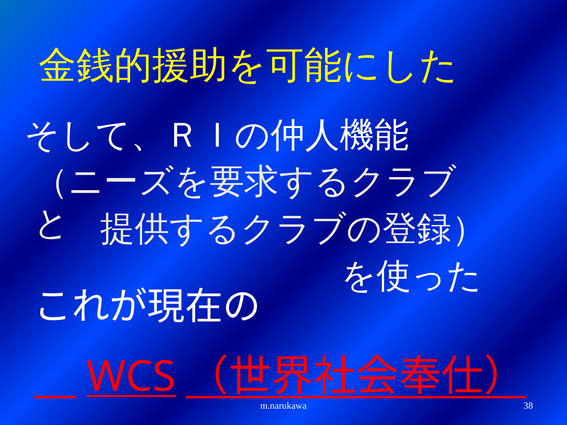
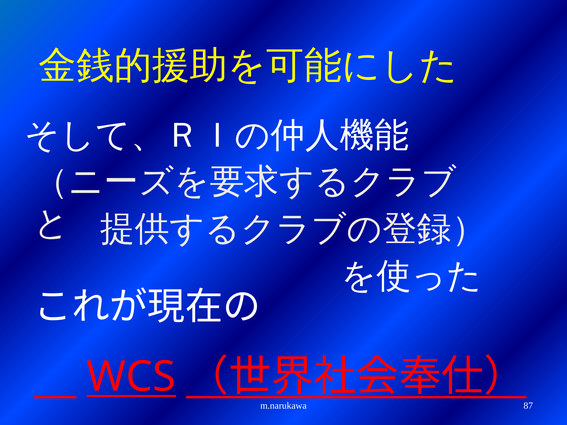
38: 38 -> 87 (528, 406)
